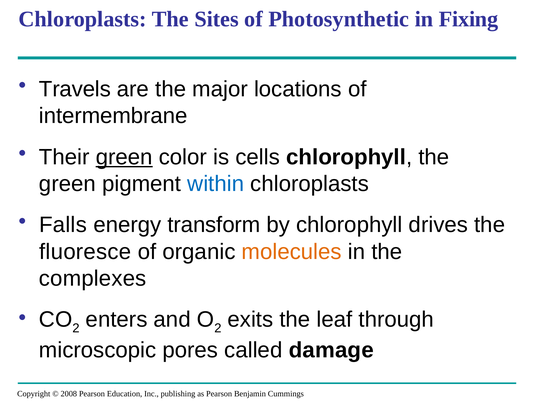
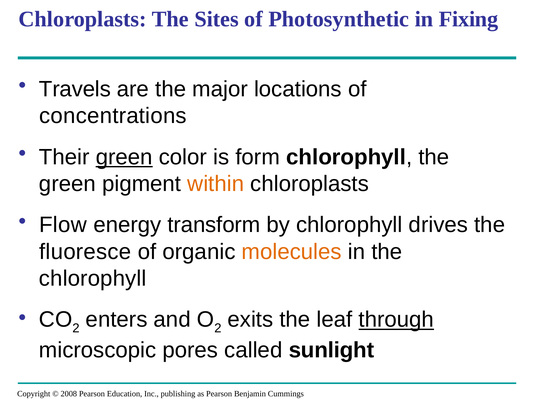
intermembrane: intermembrane -> concentrations (113, 116)
cells: cells -> form (258, 157)
within colour: blue -> orange (216, 184)
Falls: Falls -> Flow (63, 225)
complexes: complexes -> chlorophyll (93, 278)
through underline: none -> present (396, 319)
damage: damage -> sunlight (331, 350)
